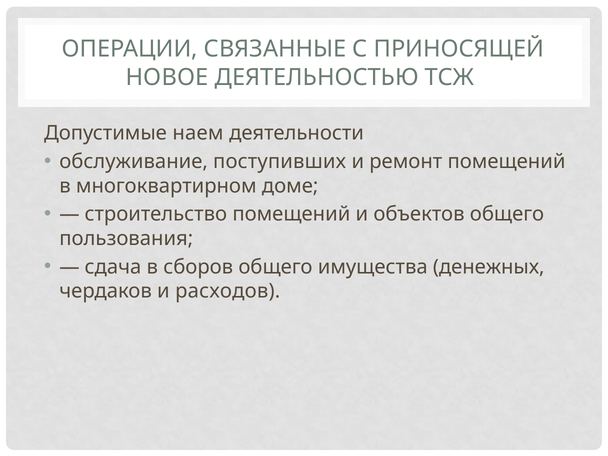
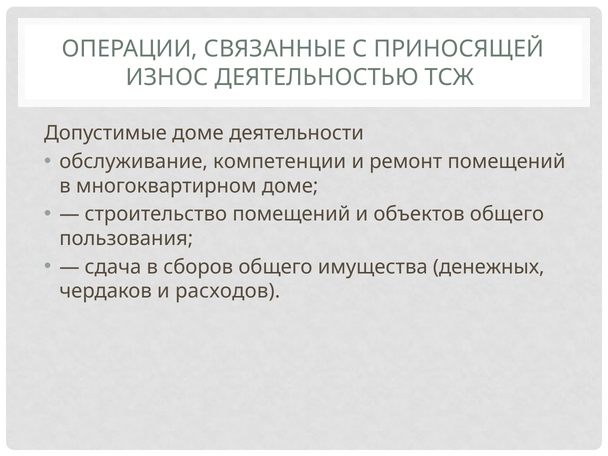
НОВОЕ: НОВОЕ -> ИЗНОС (167, 77)
Допустимые наем: наем -> доме (198, 133)
поступивших: поступивших -> компетенции (280, 162)
